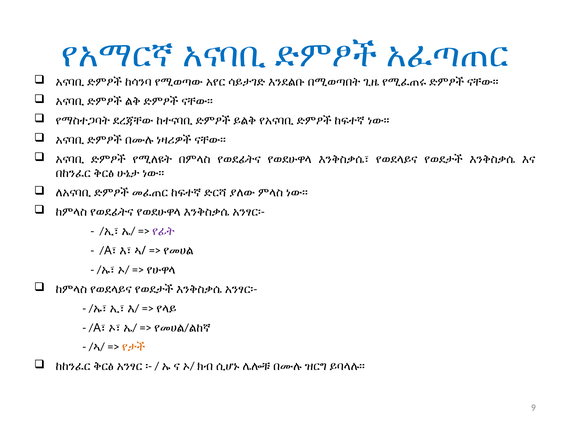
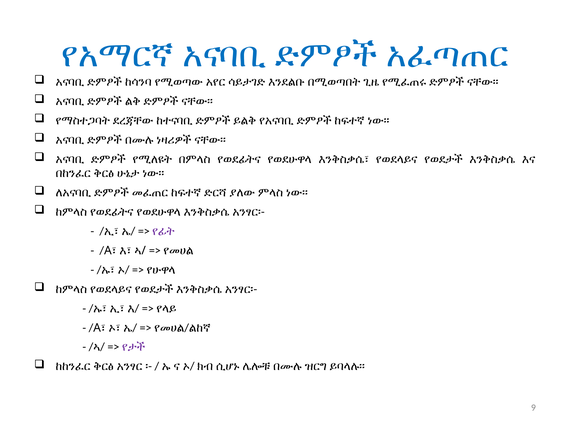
የታች colour: orange -> purple (134, 347)
